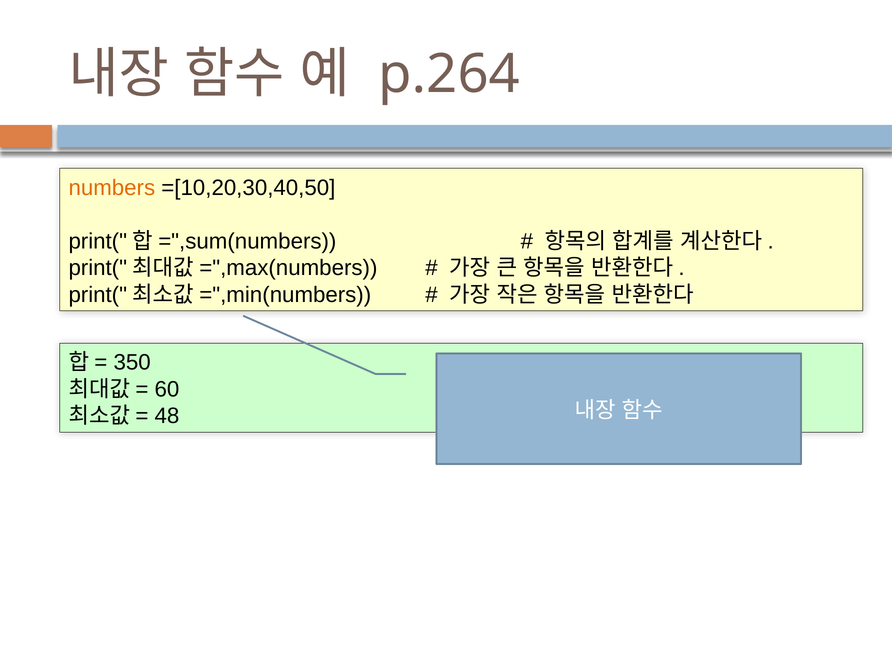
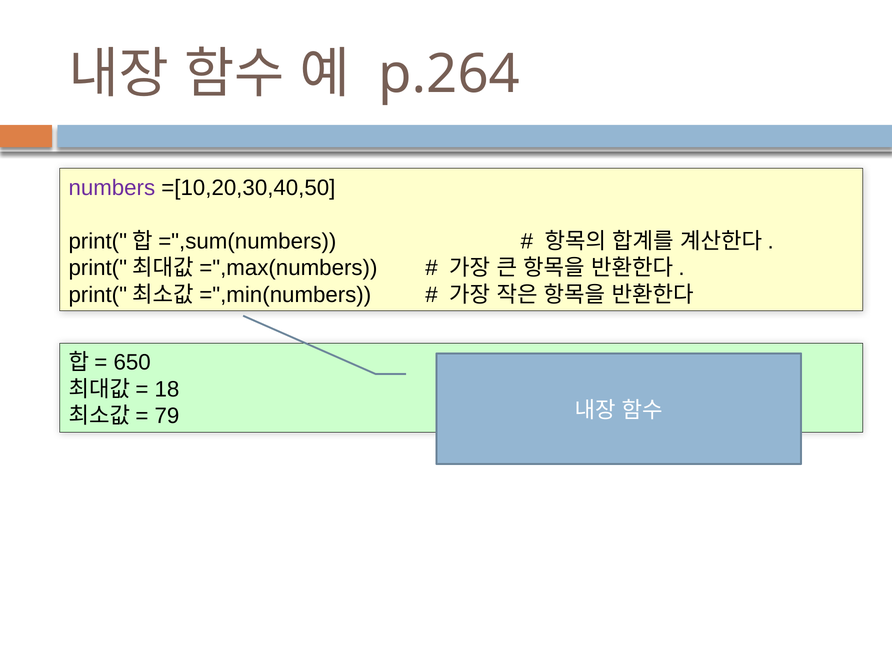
numbers colour: orange -> purple (112, 188)
350: 350 -> 650 (132, 363)
60: 60 -> 18 (167, 389)
48: 48 -> 79 (167, 416)
